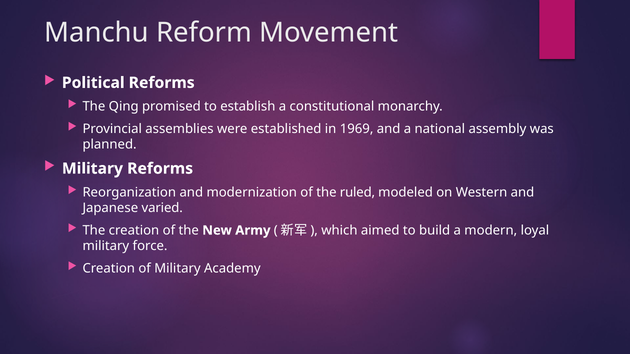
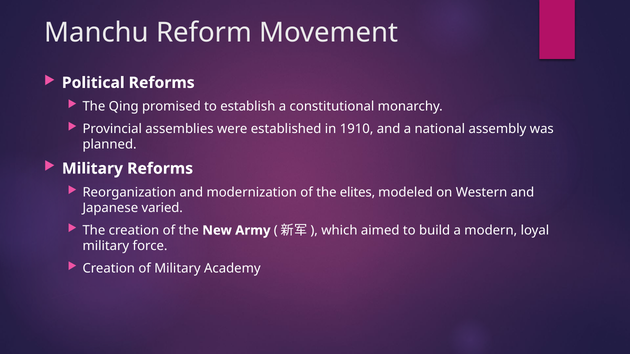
1969: 1969 -> 1910 (357, 129)
ruled: ruled -> elites (357, 192)
